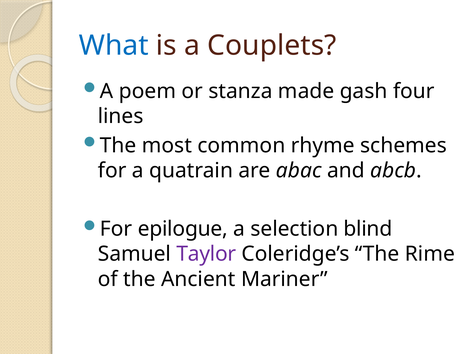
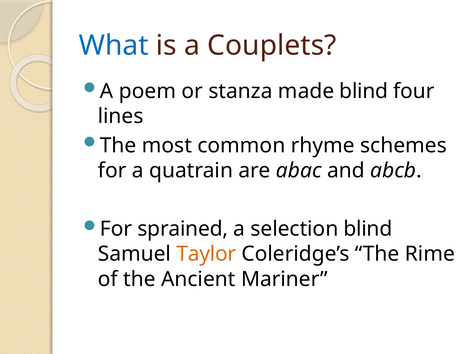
made gash: gash -> blind (364, 91)
epilogue: epilogue -> sprained (183, 229)
Taylor colour: purple -> orange (206, 255)
